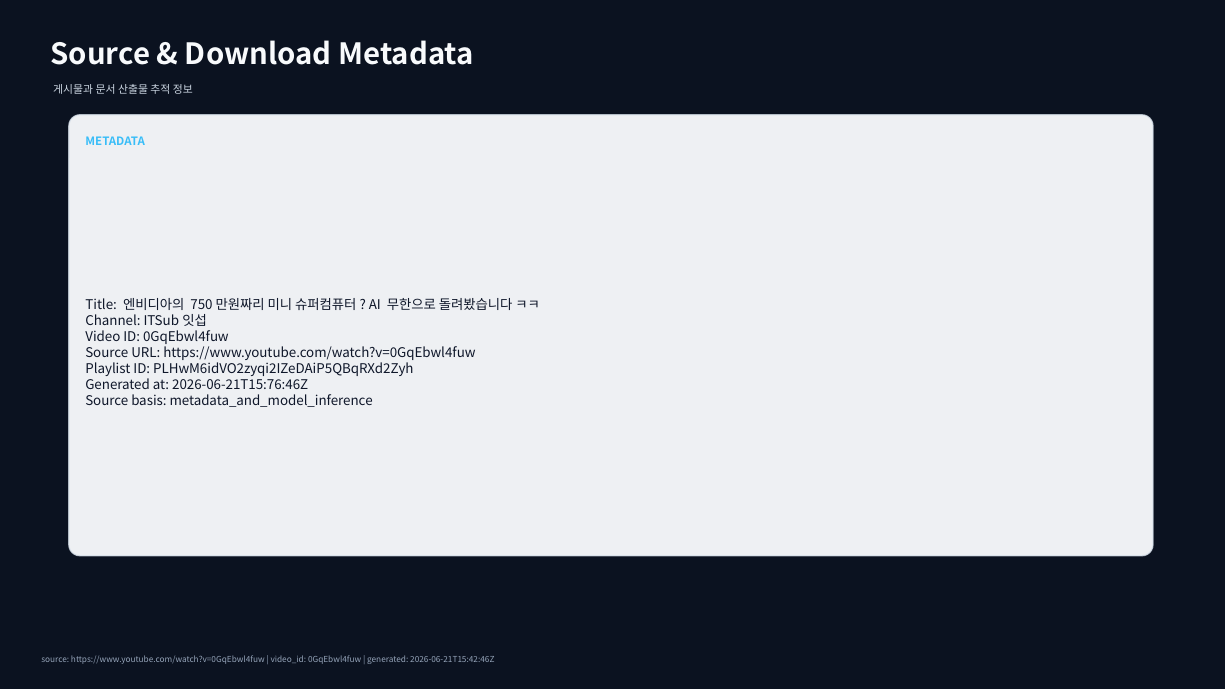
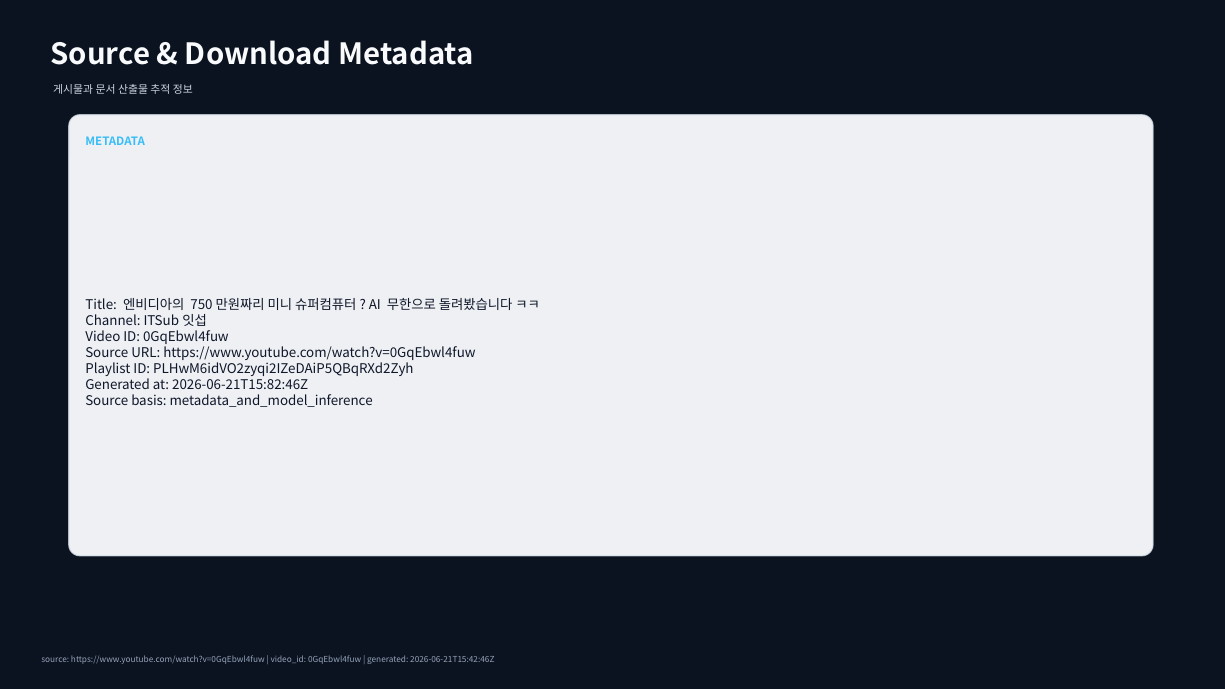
2026-06-21T15:76:46Z: 2026-06-21T15:76:46Z -> 2026-06-21T15:82:46Z (240, 385)
